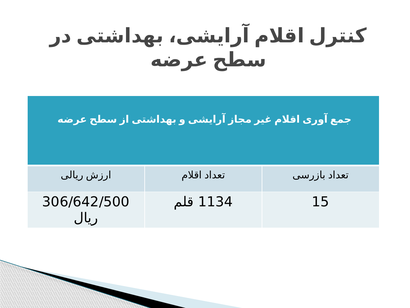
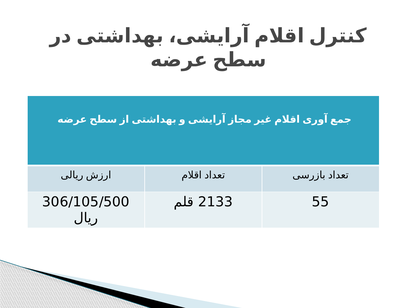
306/642/500: 306/642/500 -> 306/105/500 (86, 202)
1134: 1134 -> 2133 (216, 202)
15: 15 -> 55 (321, 202)
